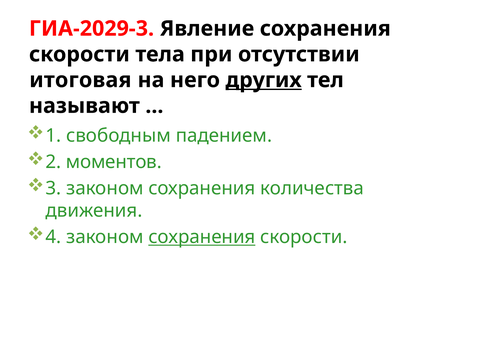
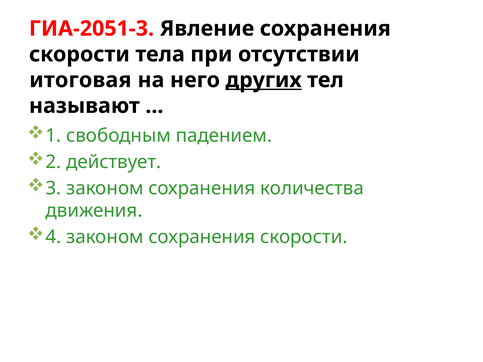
ГИА-2029-3: ГИА-2029-3 -> ГИА-2051-3 (92, 29)
моментов: моментов -> действует (114, 162)
сохранения underline: present -> none (202, 237)
